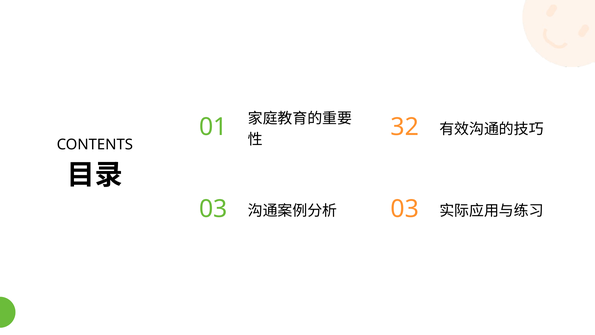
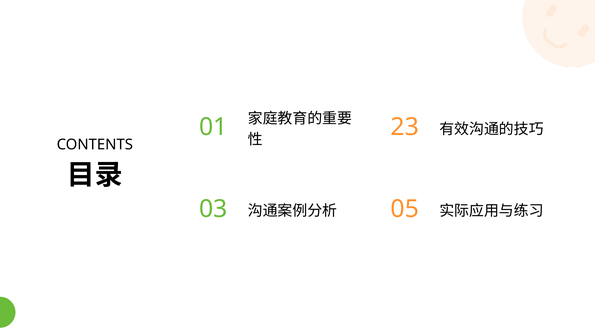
32: 32 -> 23 (405, 127)
03: 03 -> 05 (405, 209)
